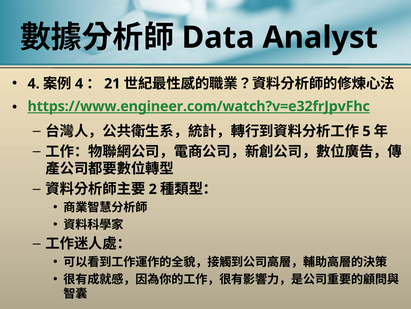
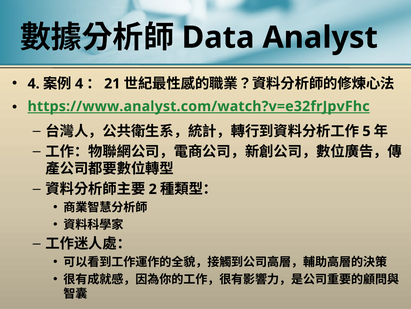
https://www.engineer.com/watch?v=e32frJpvFhc: https://www.engineer.com/watch?v=e32frJpvFhc -> https://www.analyst.com/watch?v=e32frJpvFhc (199, 106)
